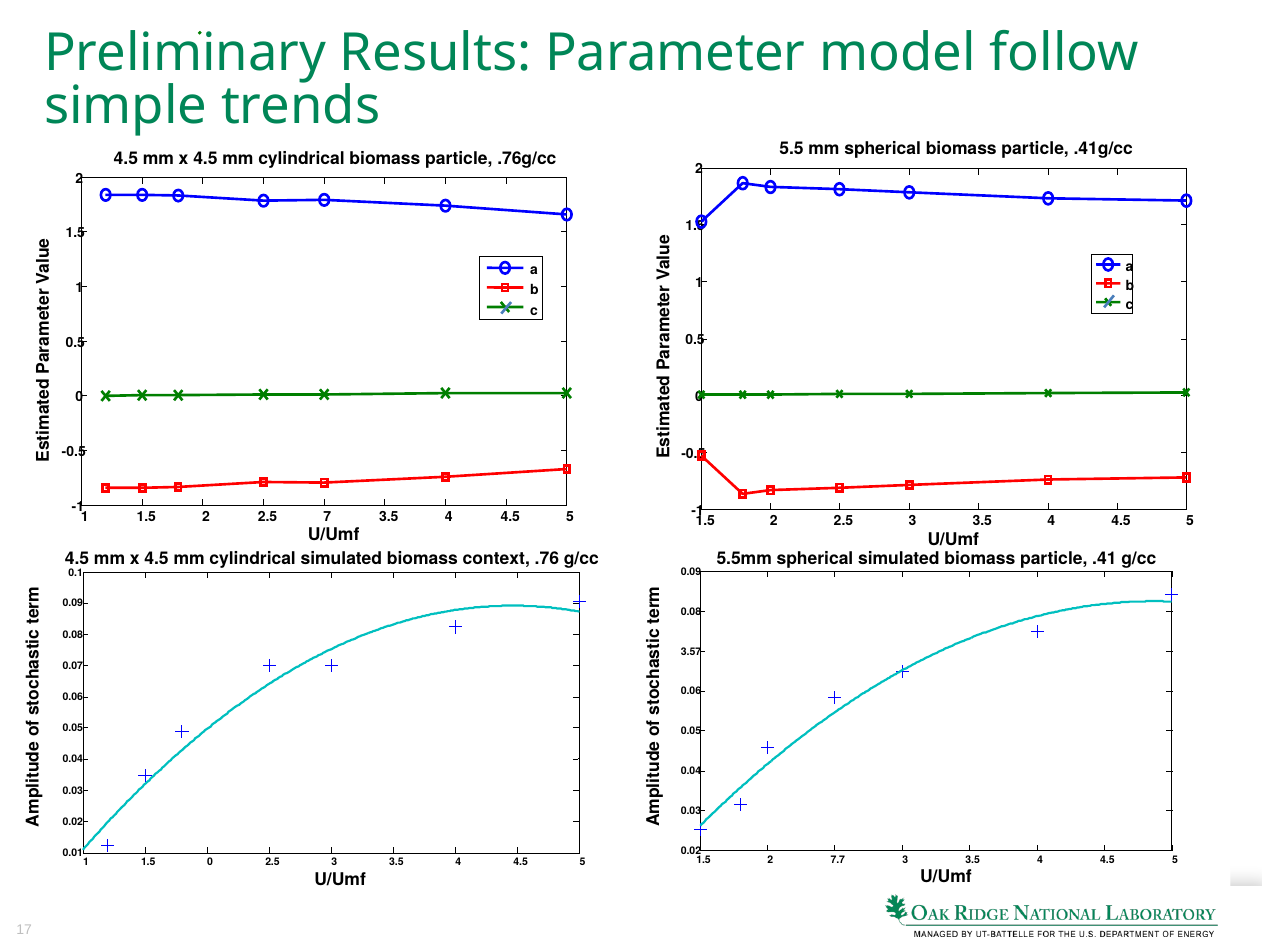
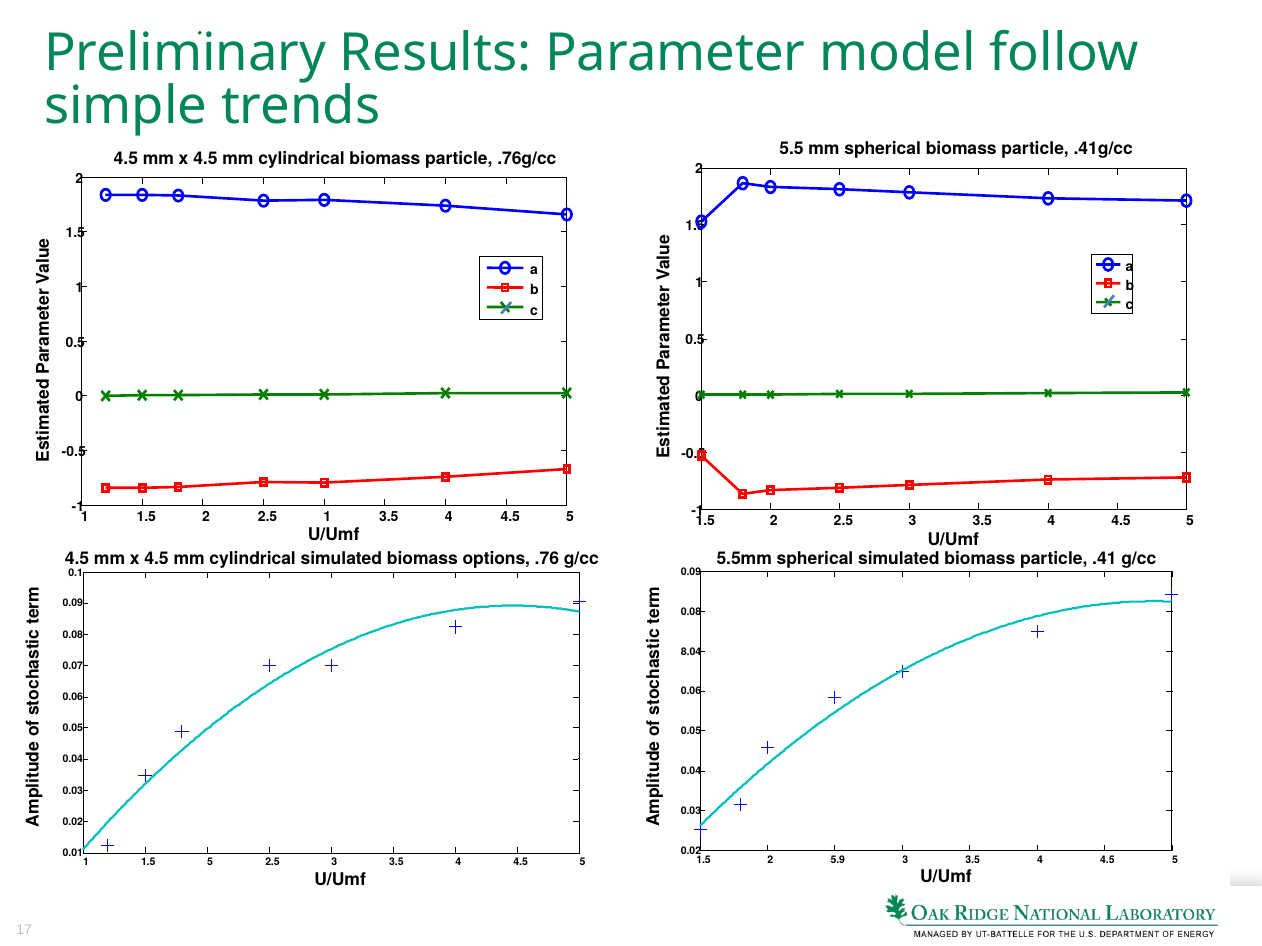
2.5 7: 7 -> 1 (327, 518)
context: context -> options (496, 559)
3.57: 3.57 -> 8.04 (691, 652)
7.7: 7.7 -> 5.9 (838, 860)
1.5 0: 0 -> 5 (210, 862)
